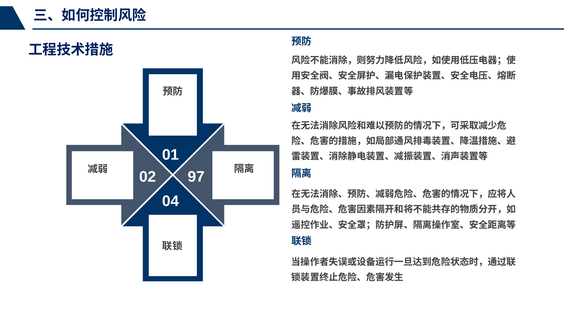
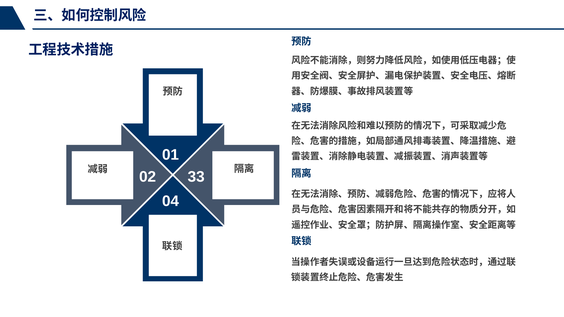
97: 97 -> 33 (196, 177)
